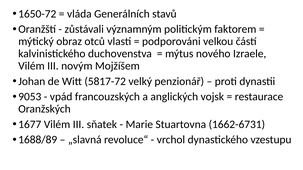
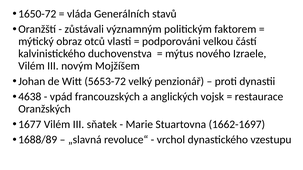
5817-72: 5817-72 -> 5653-72 (105, 82)
9053: 9053 -> 4638 (30, 97)
1662-6731: 1662-6731 -> 1662-1697 (237, 125)
